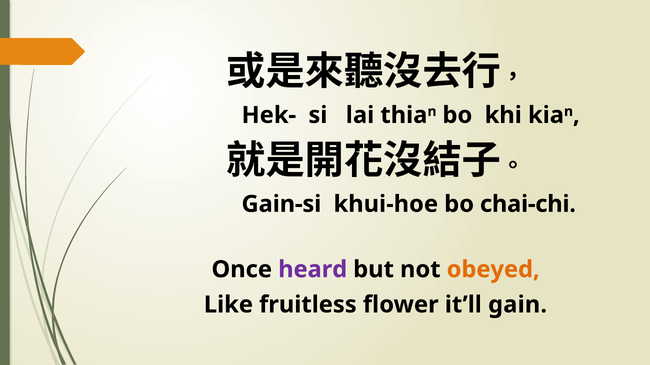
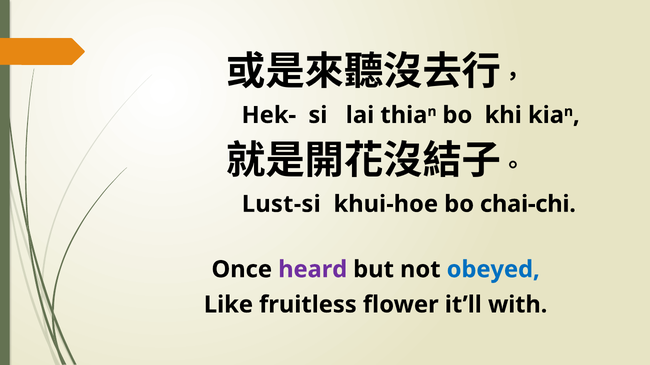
Gain-si: Gain-si -> Lust-si (281, 204)
obeyed colour: orange -> blue (493, 270)
gain: gain -> with (518, 305)
